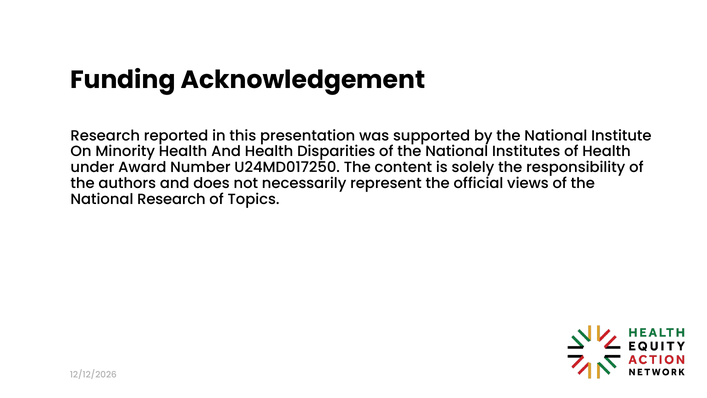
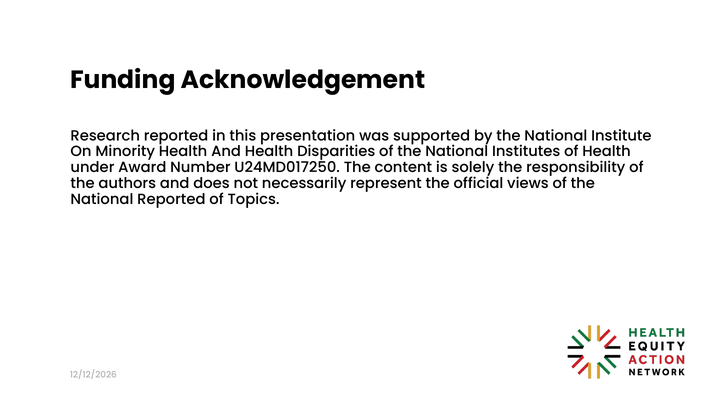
National Research: Research -> Reported (171, 199)
